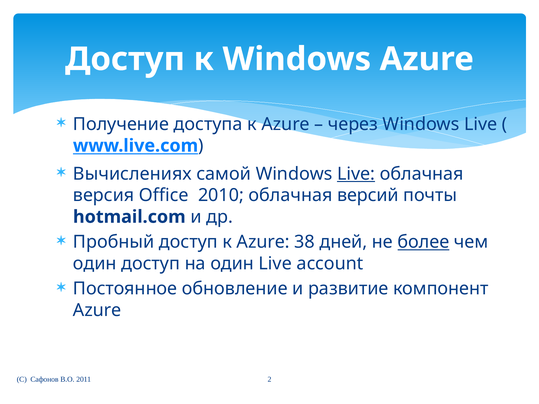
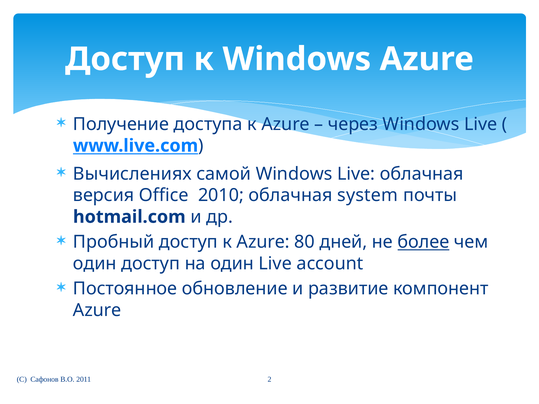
Live underline: present -> none (356, 174)
версий: версий -> system (368, 195)
38: 38 -> 80 (305, 242)
